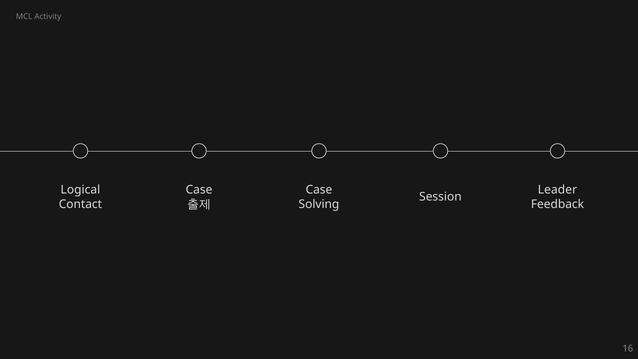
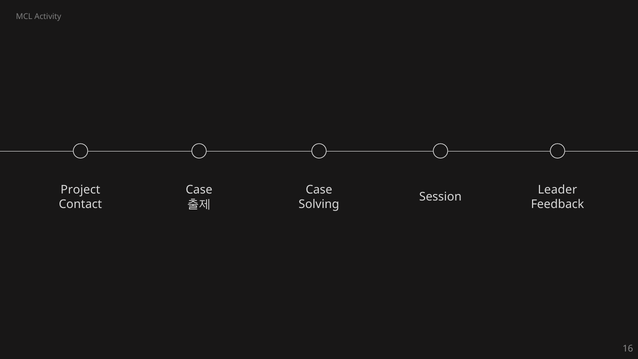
Logical: Logical -> Project (80, 190)
